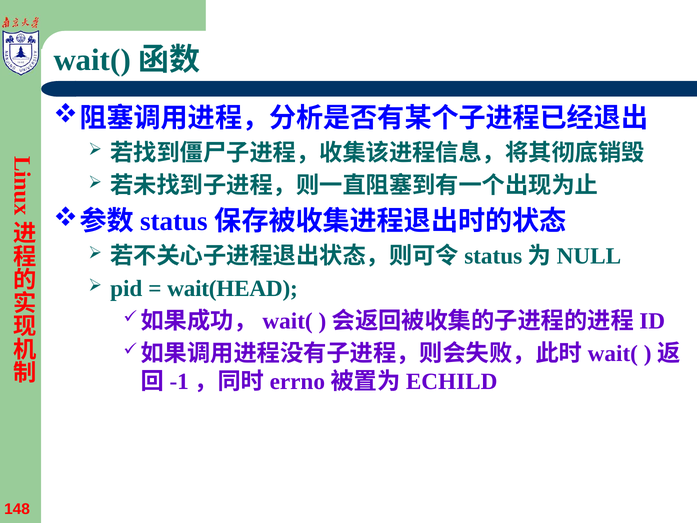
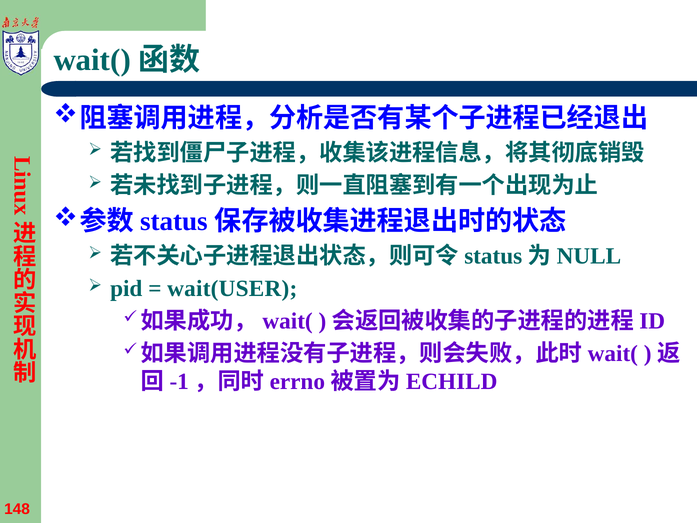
wait(HEAD: wait(HEAD -> wait(USER (232, 288)
